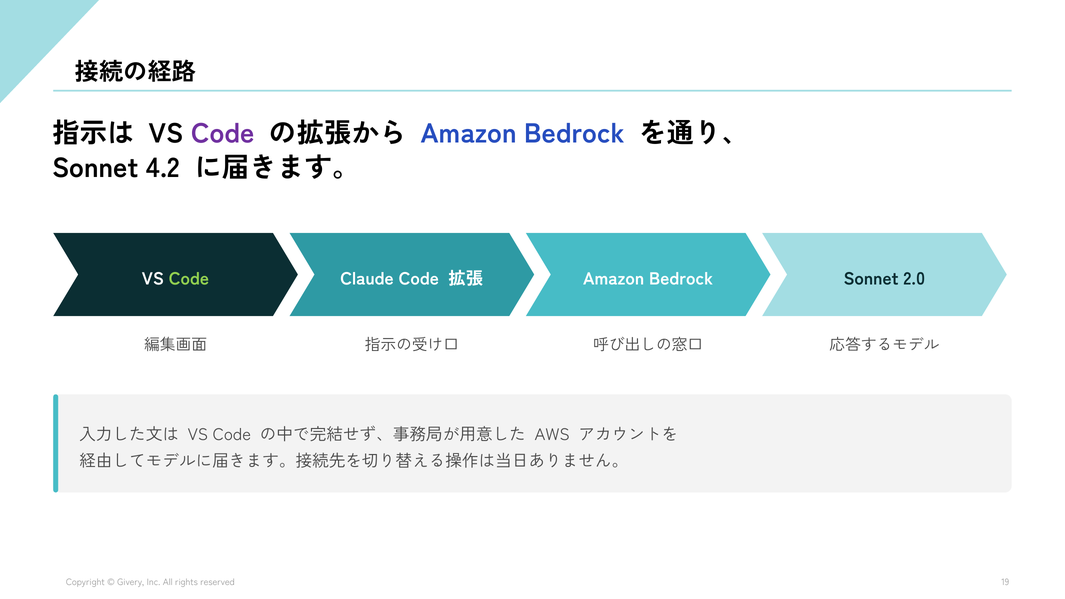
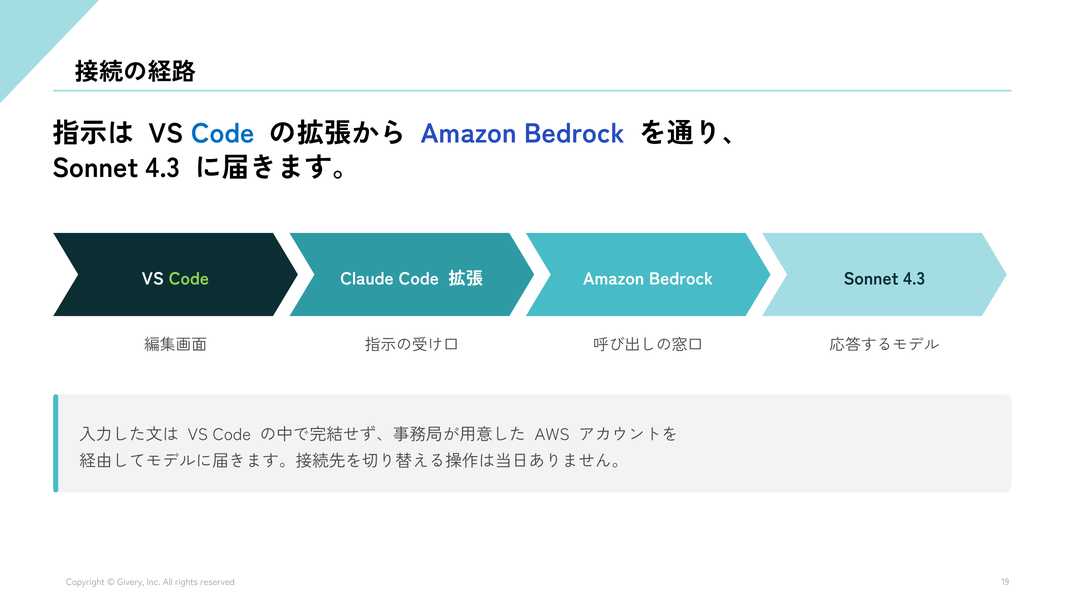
Code colour: purple -> blue (223, 133)
4.2: 4.2 -> 4.3 (163, 168)
2.0: 2.0 -> 4.3 (914, 279)
